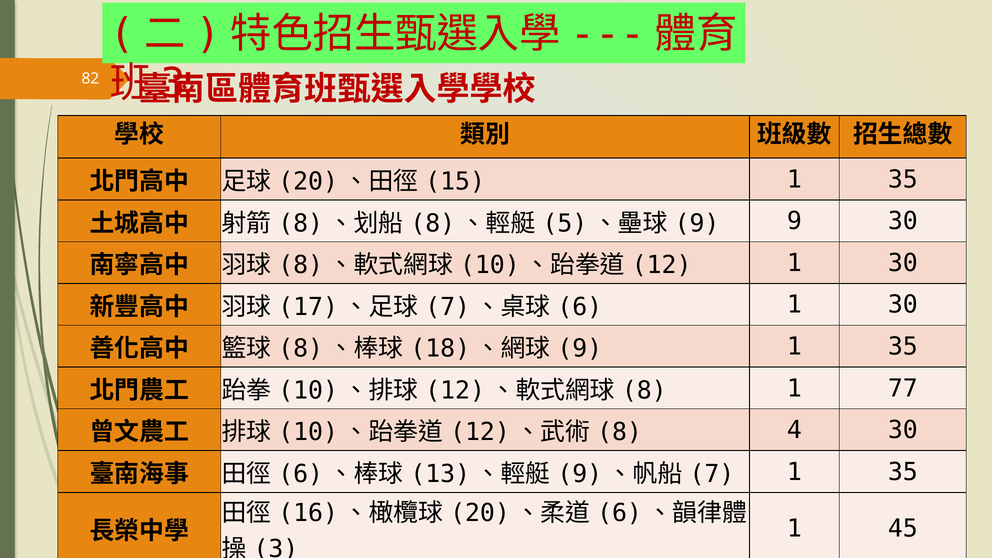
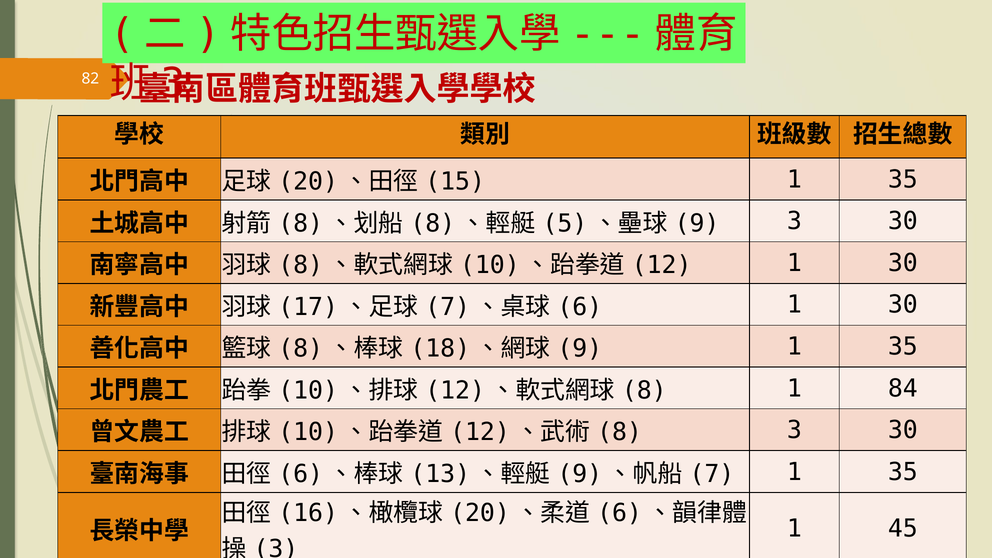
9: 9 -> 3 (794, 221)
77: 77 -> 84 (903, 388)
4: 4 -> 3 (794, 430)
